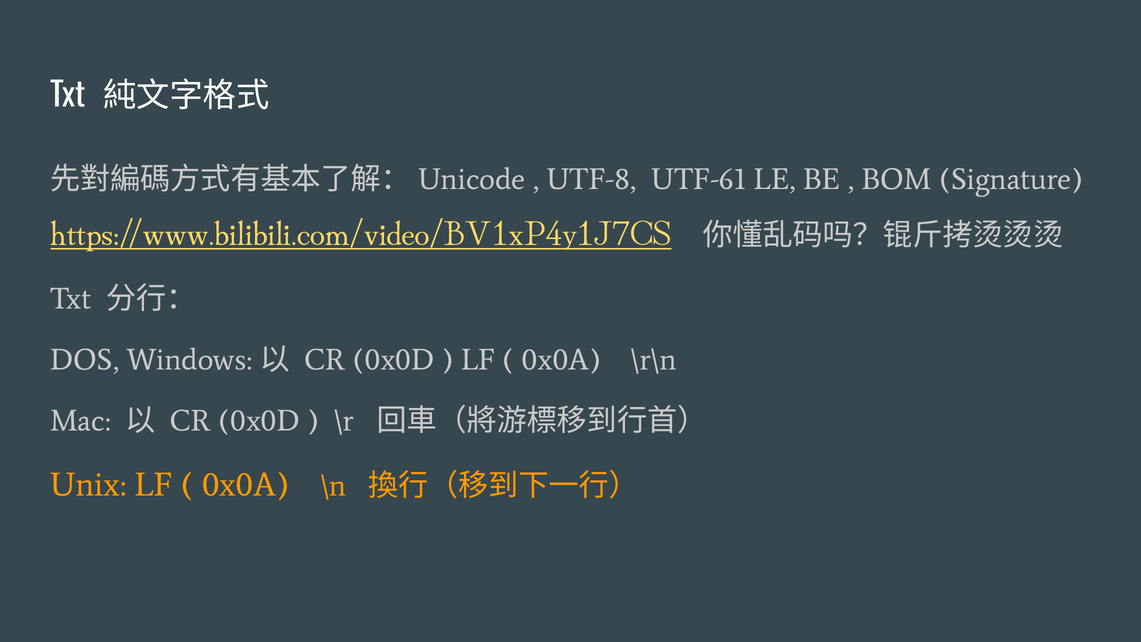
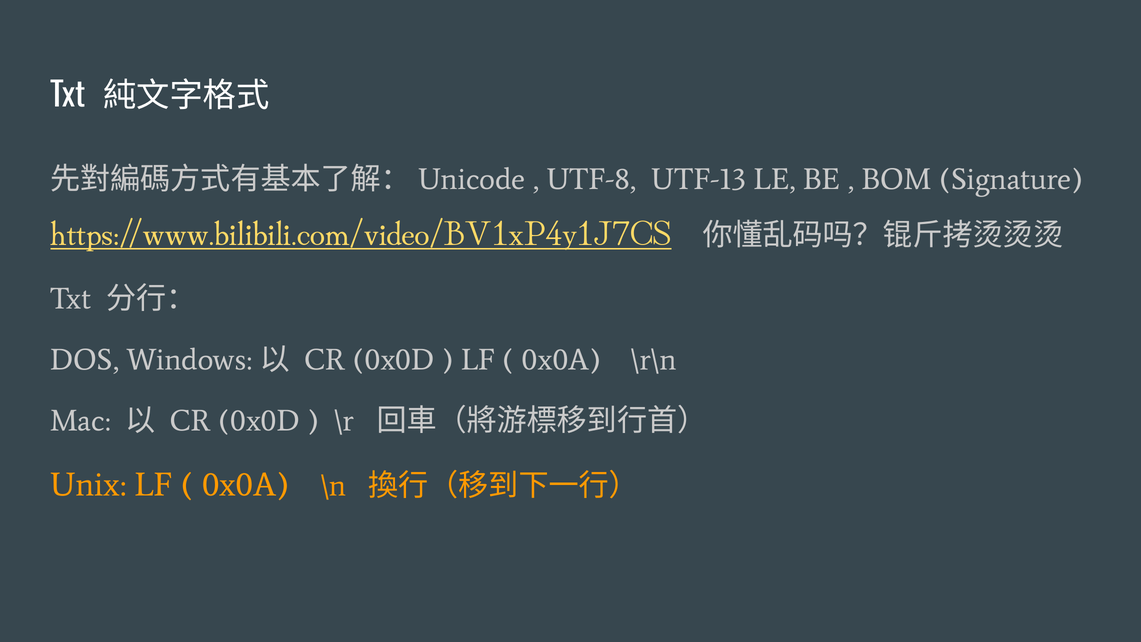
UTF-61: UTF-61 -> UTF-13 (699, 179)
